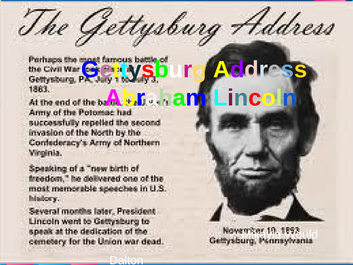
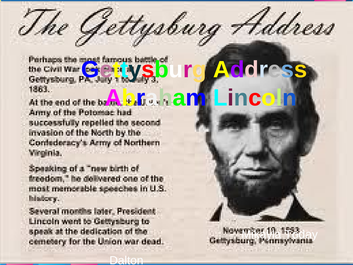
Would: Would -> Today (301, 234)
